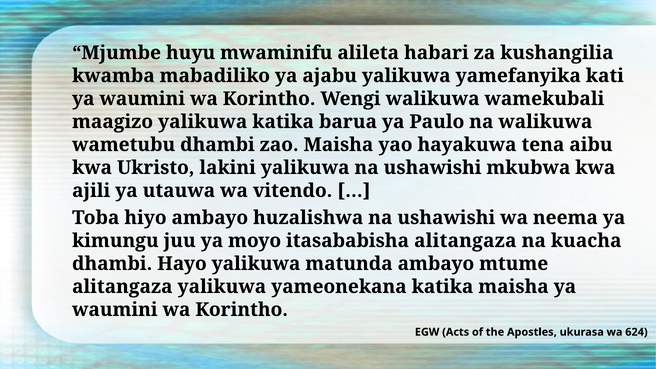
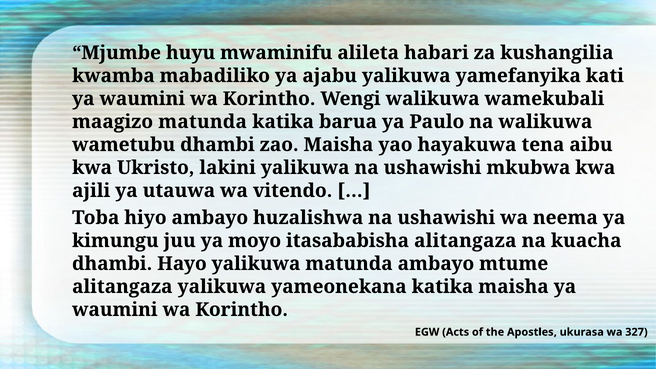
maagizo yalikuwa: yalikuwa -> matunda (203, 122)
624: 624 -> 327 (636, 332)
